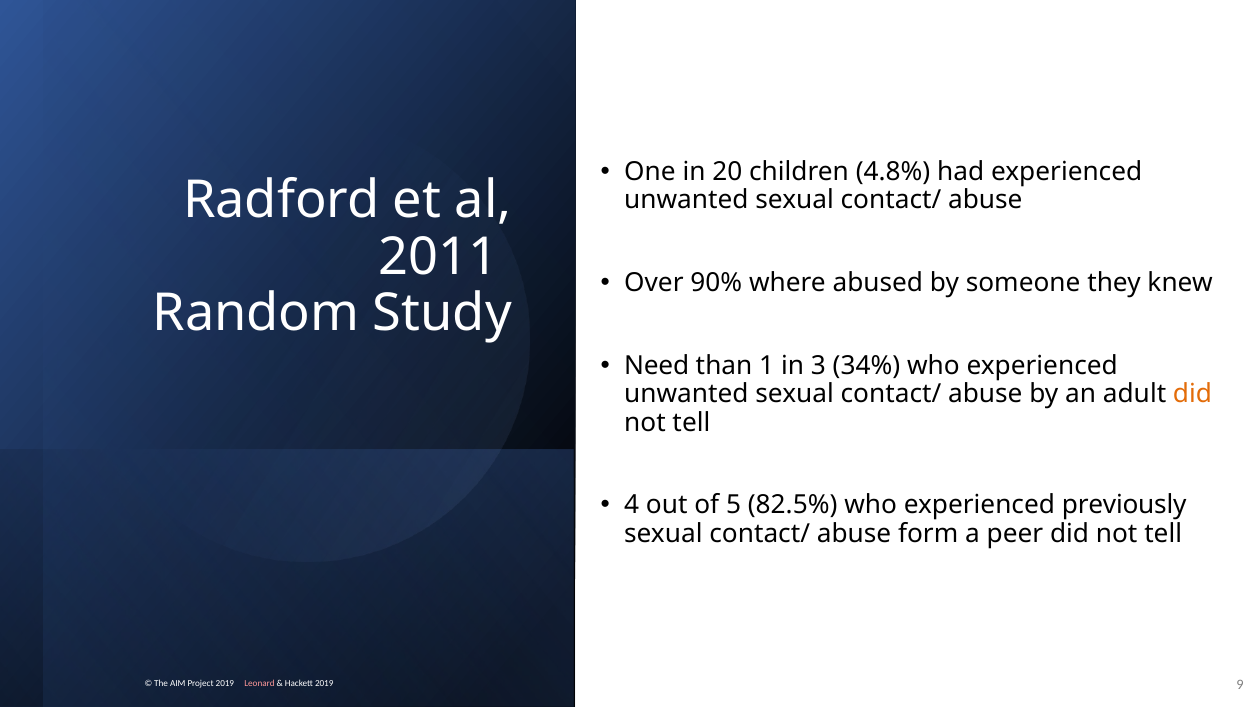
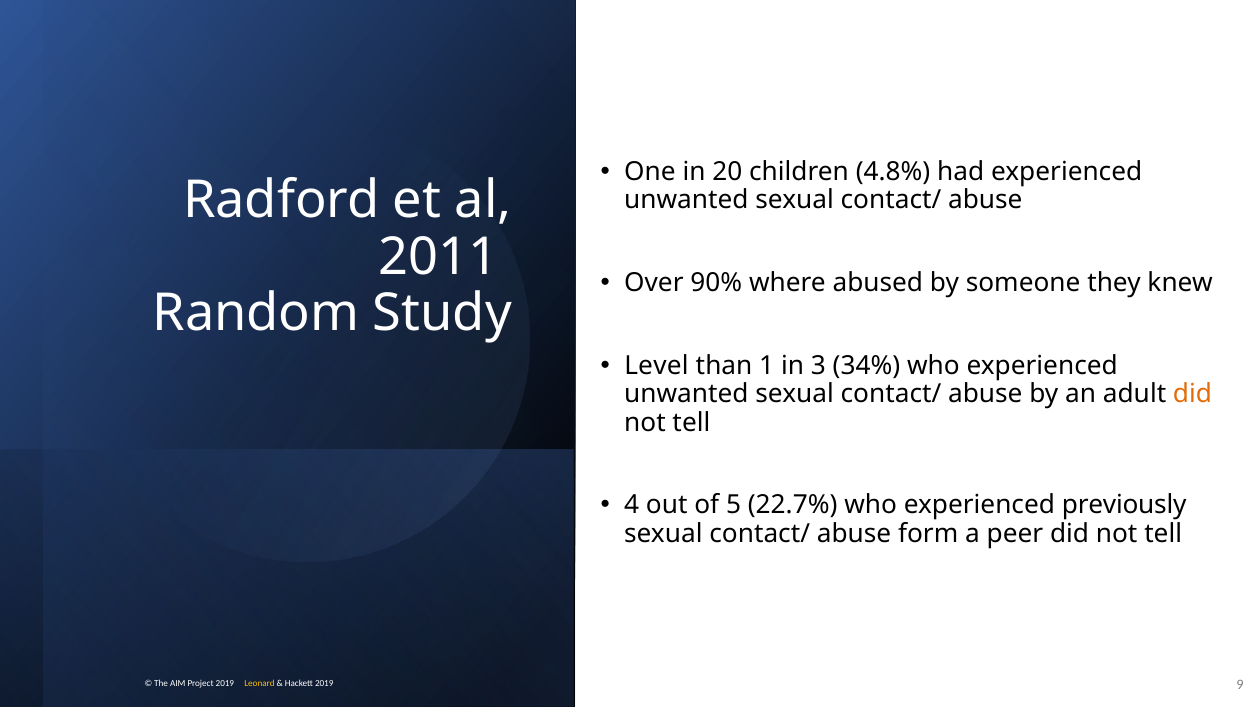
Need: Need -> Level (656, 366)
82.5%: 82.5% -> 22.7% (793, 505)
Leonard colour: pink -> yellow (259, 684)
